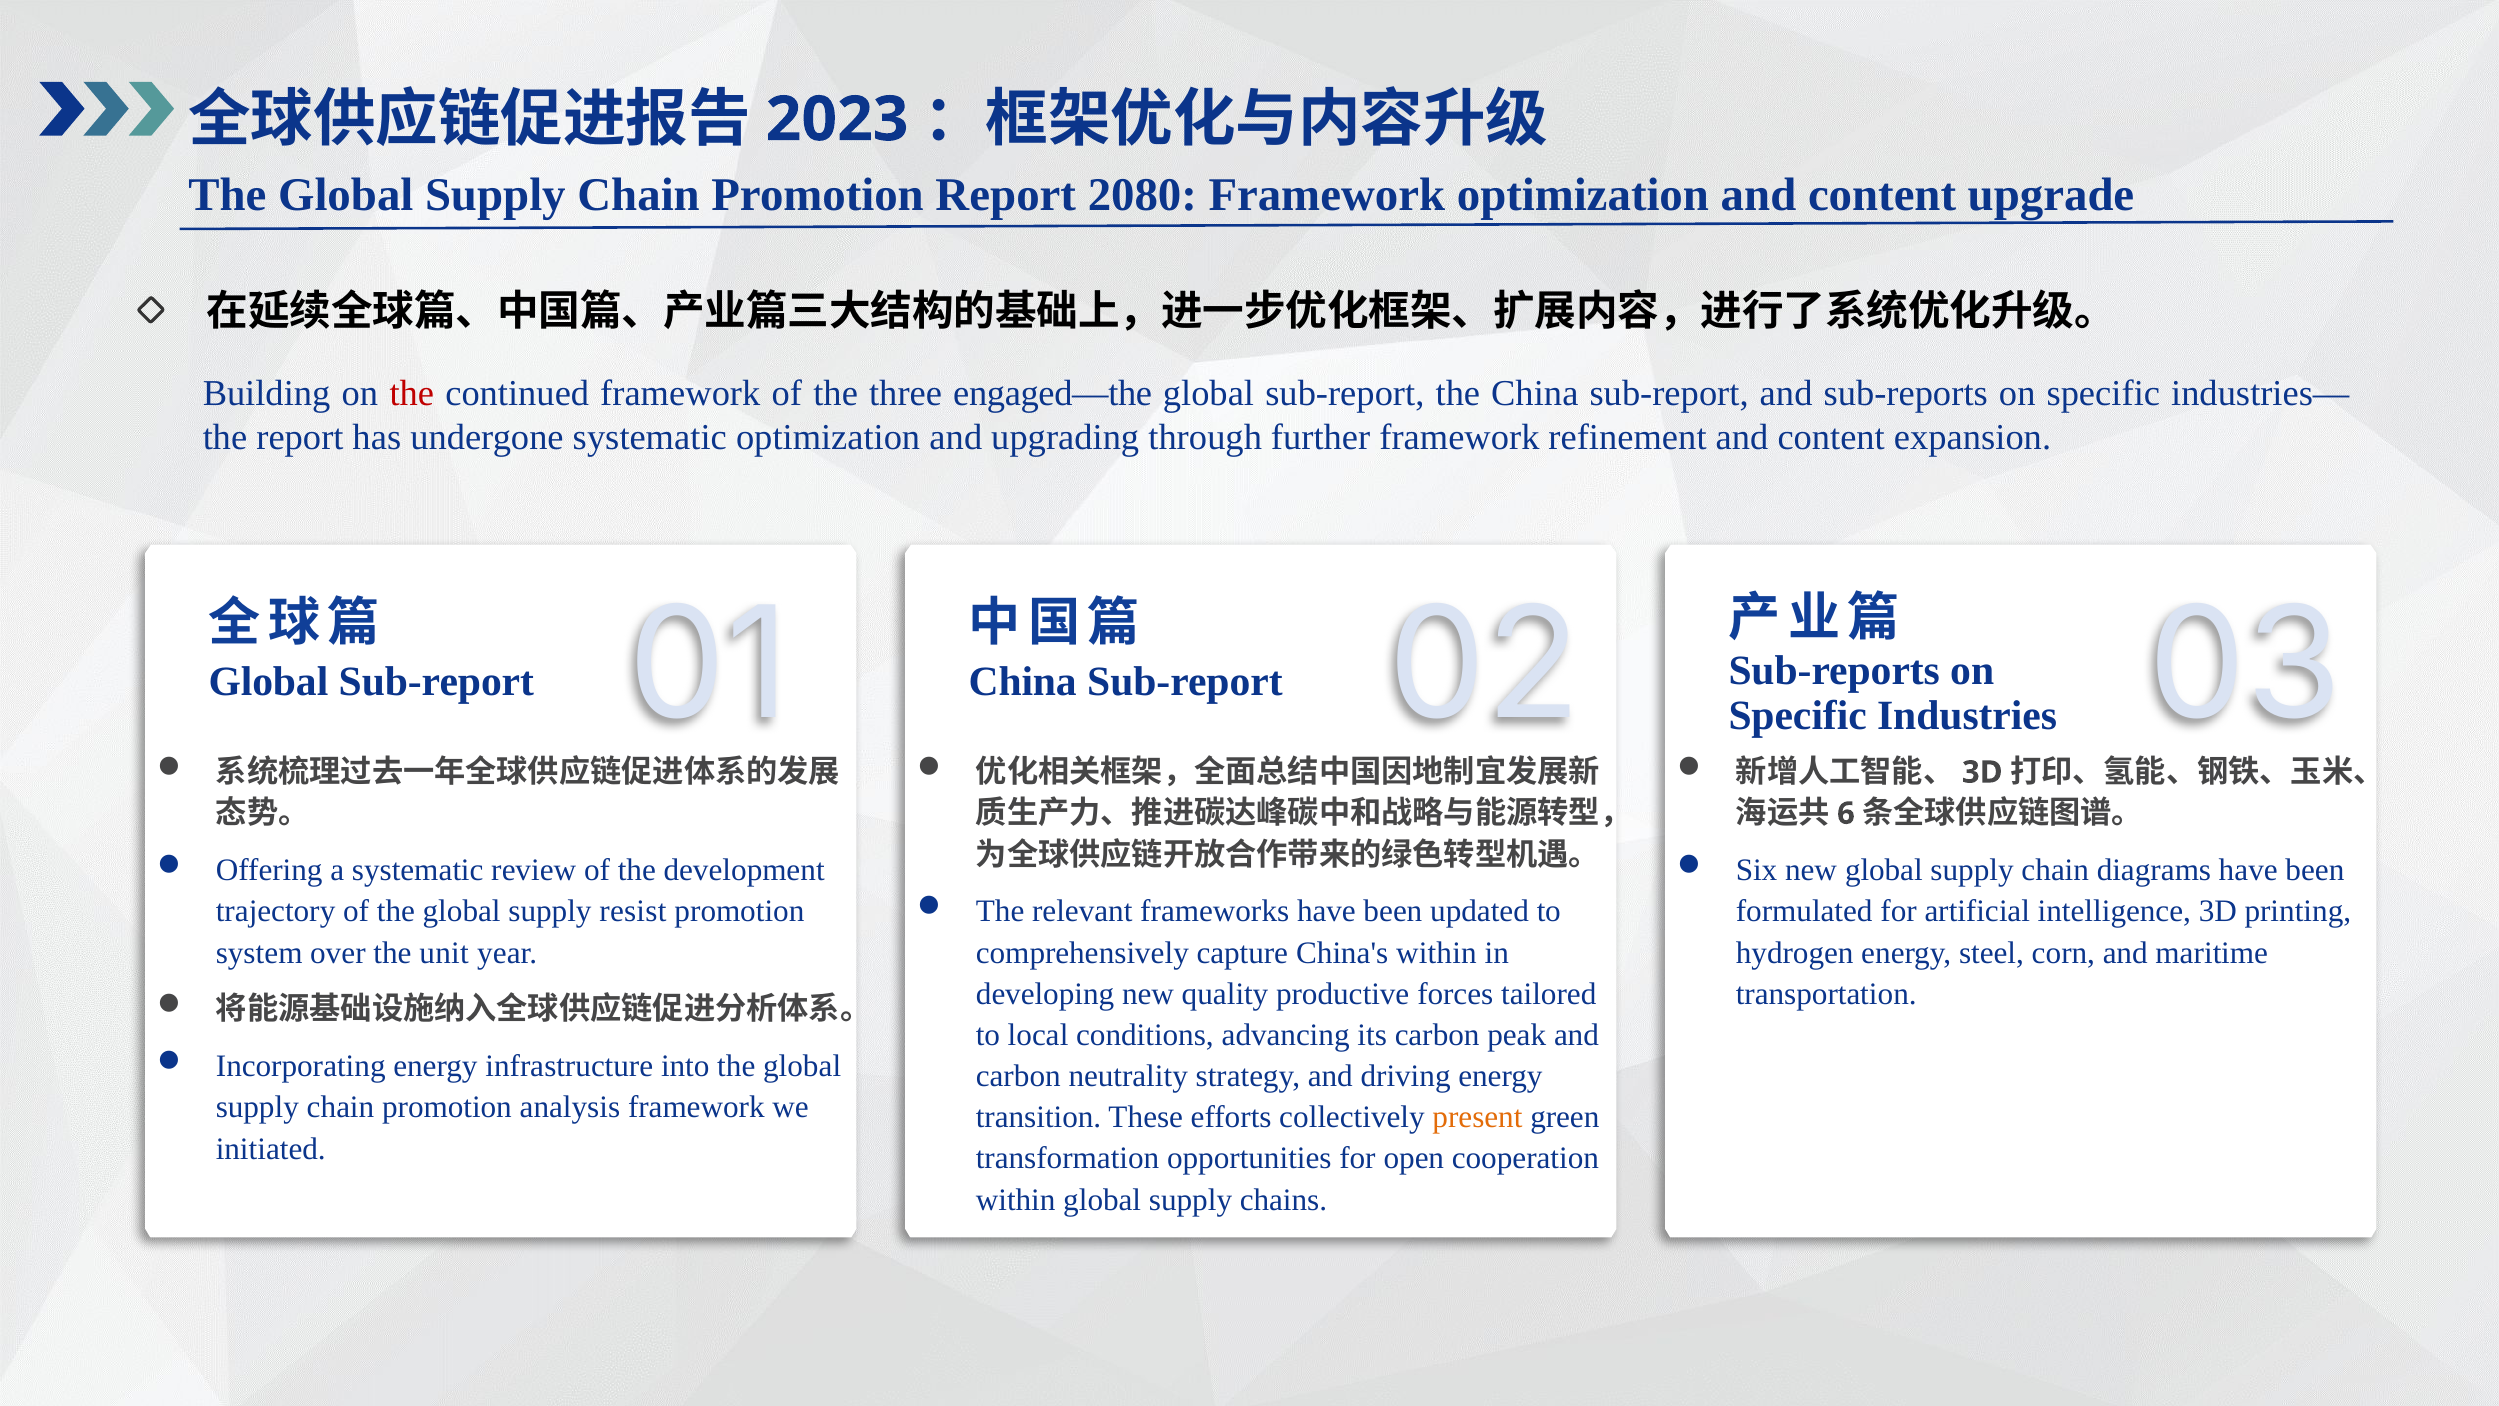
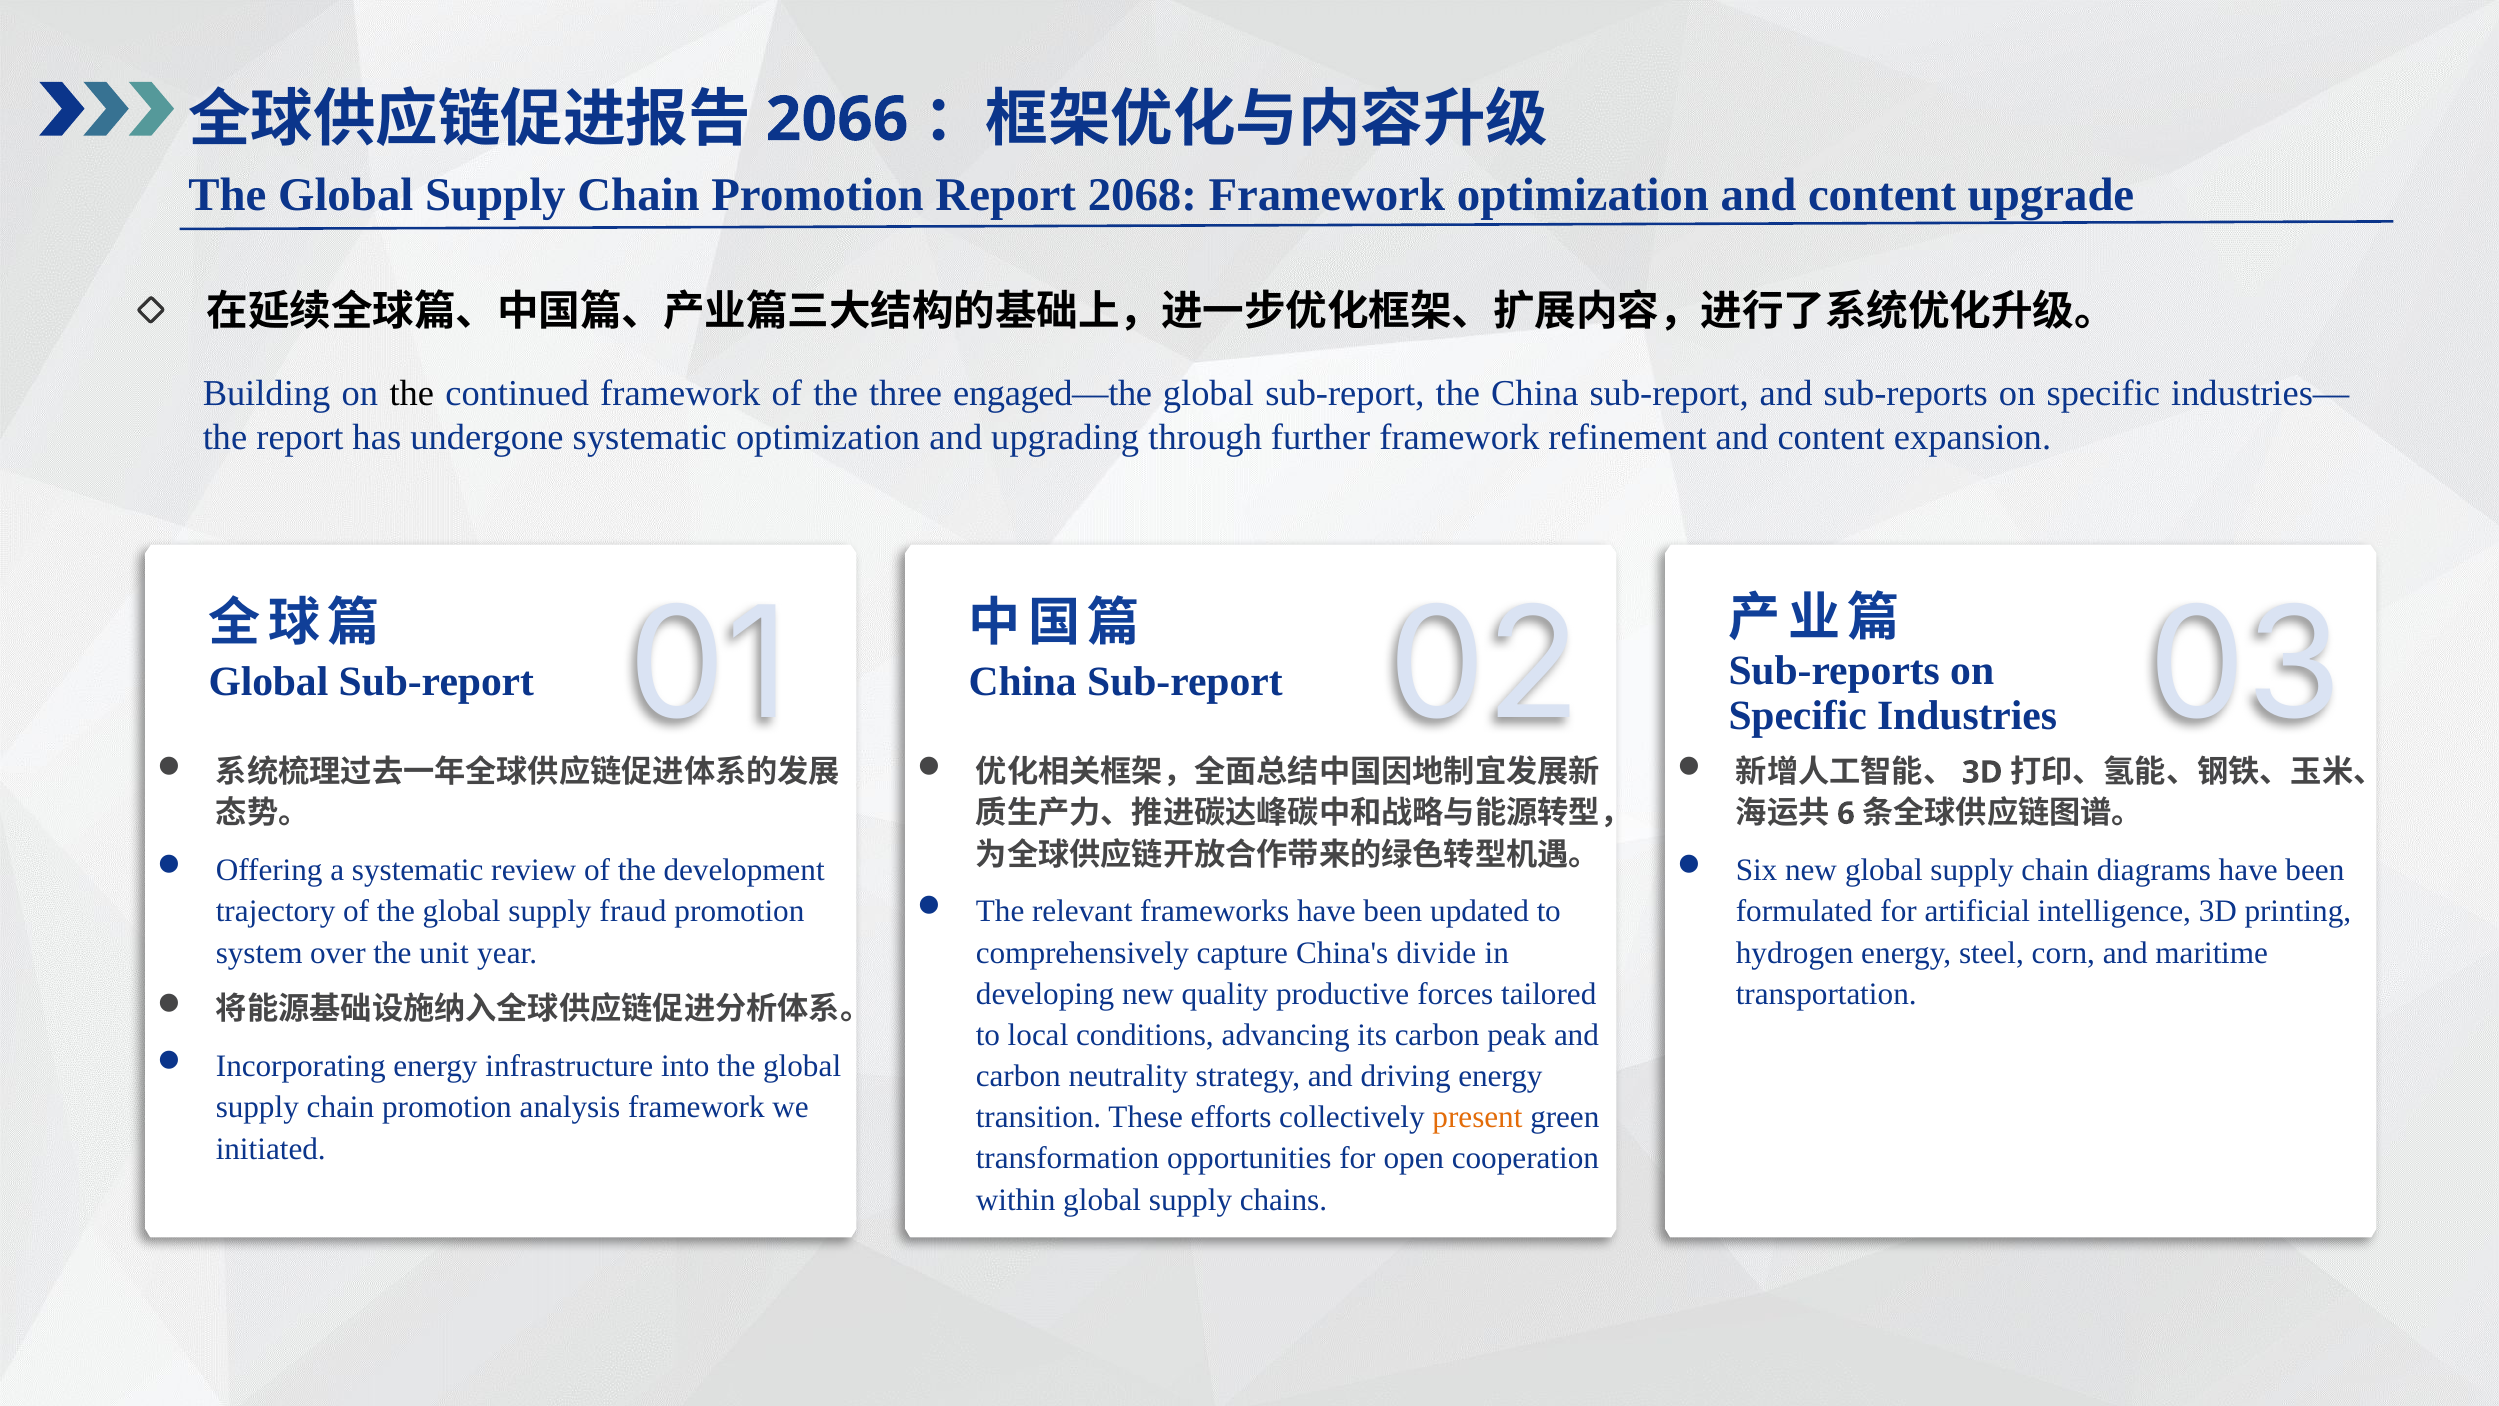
2023: 2023 -> 2066 (837, 120)
2080: 2080 -> 2068 (1142, 195)
the colour: red -> black (412, 393)
resist: resist -> fraud (633, 911)
China's within: within -> divide (1436, 952)
